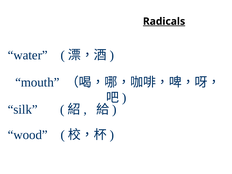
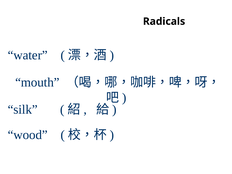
Radicals underline: present -> none (164, 21)
